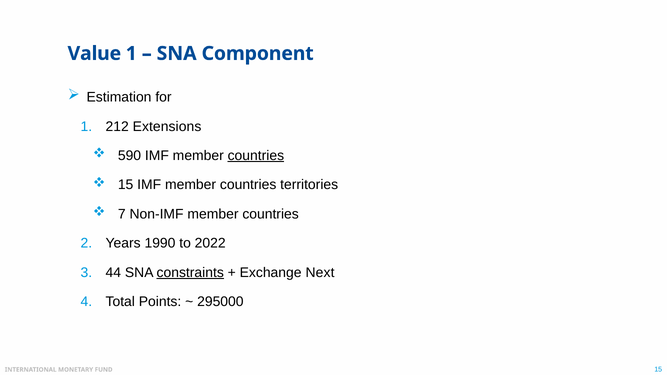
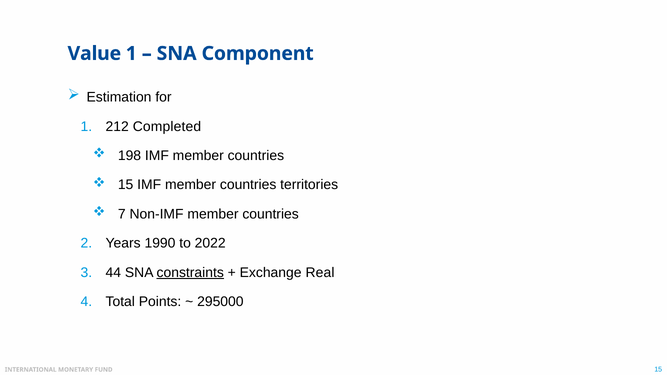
Extensions: Extensions -> Completed (167, 126)
590: 590 -> 198 (130, 156)
countries underline: present -> none (256, 156)
Next: Next -> Real (320, 273)
